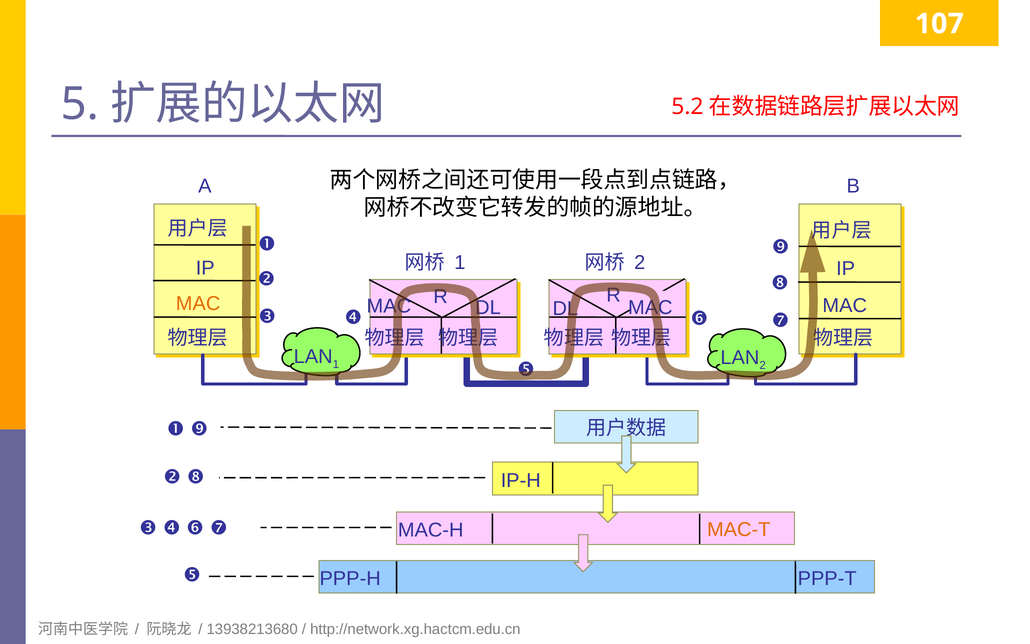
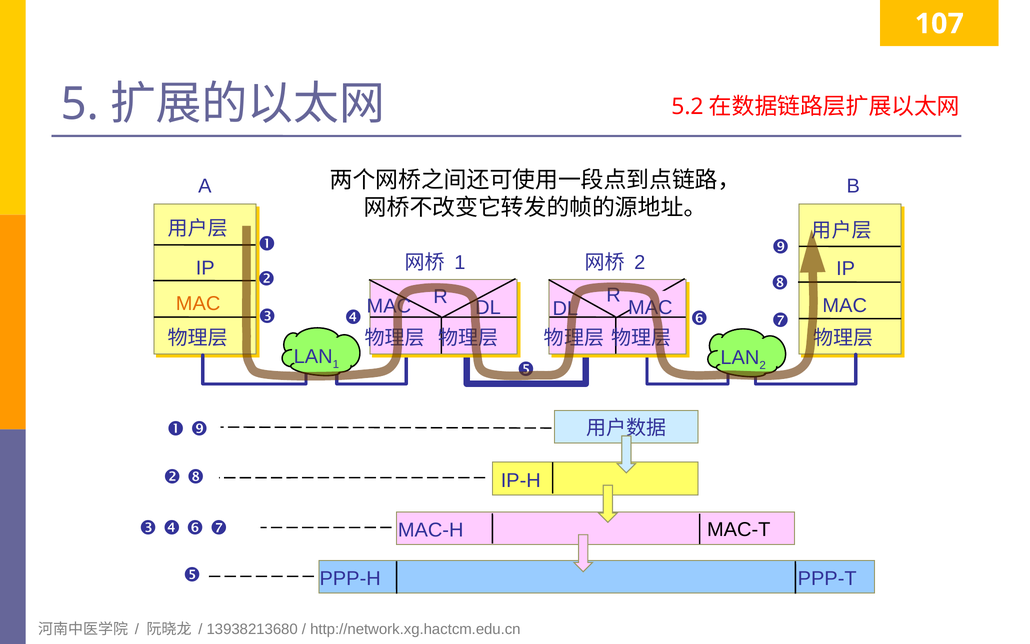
MAC-T colour: orange -> black (739, 529)
